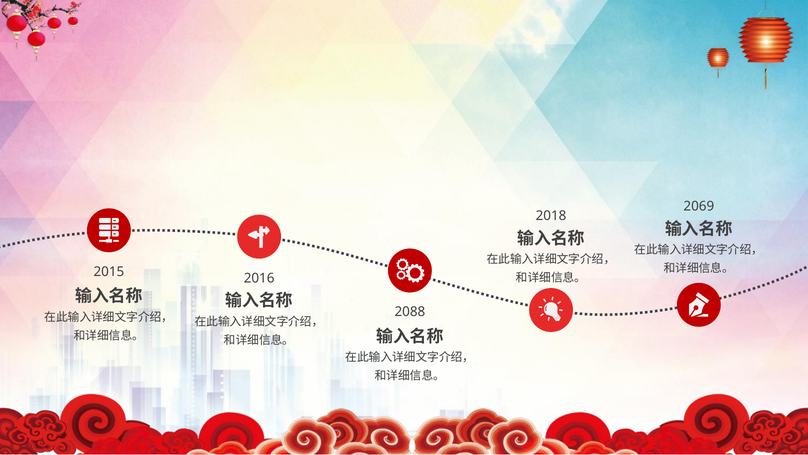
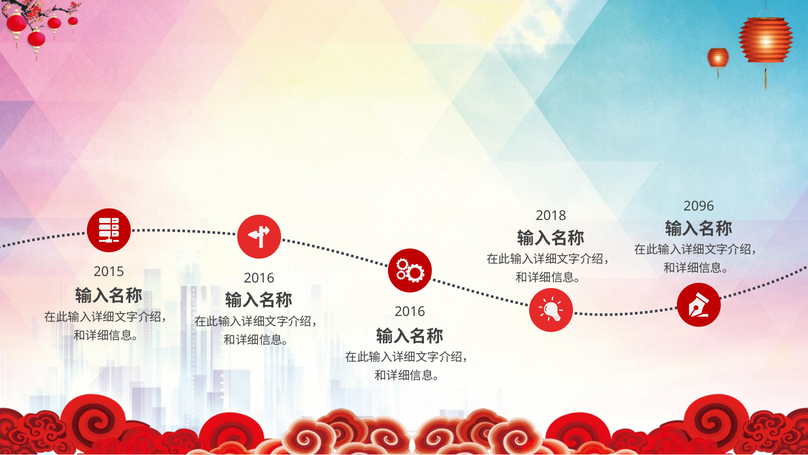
2069: 2069 -> 2096 (699, 206)
2088: 2088 -> 2016 (410, 312)
